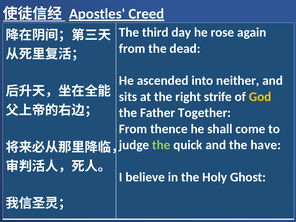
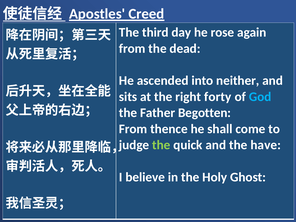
strife: strife -> forty (218, 97)
God colour: yellow -> light blue (260, 97)
Together: Together -> Begotten (205, 113)
